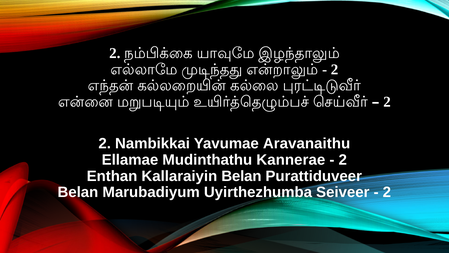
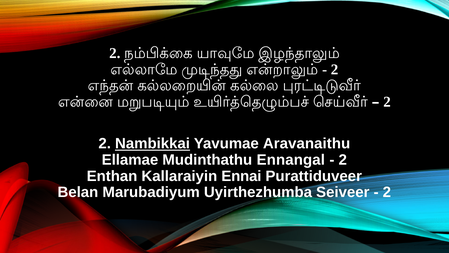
Nambikkai underline: none -> present (153, 143)
Kannerae: Kannerae -> Ennangal (291, 160)
Kallaraiyin Belan: Belan -> Ennai (241, 176)
